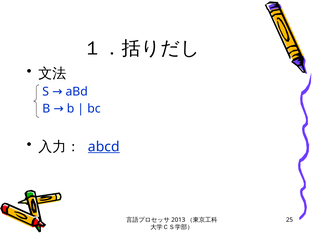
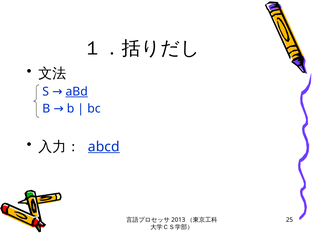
aBd underline: none -> present (77, 92)
